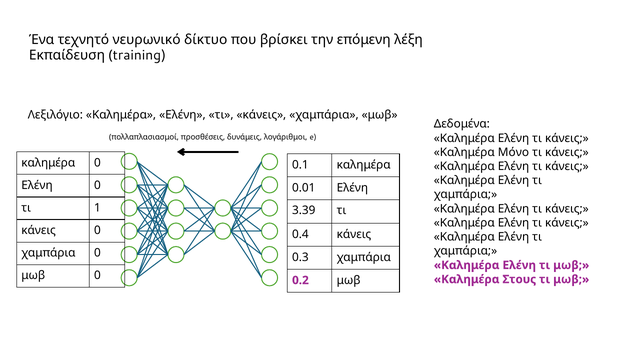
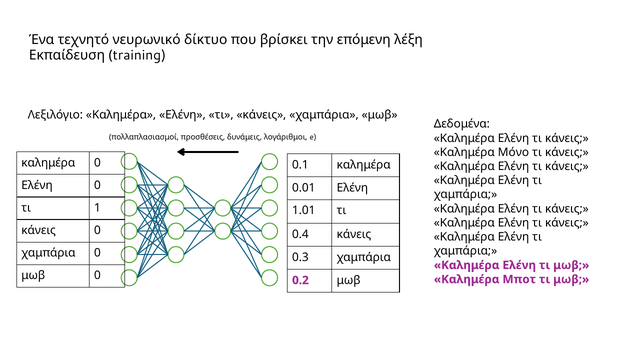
3.39: 3.39 -> 1.01 (304, 211)
Στους: Στους -> Μποτ (519, 280)
